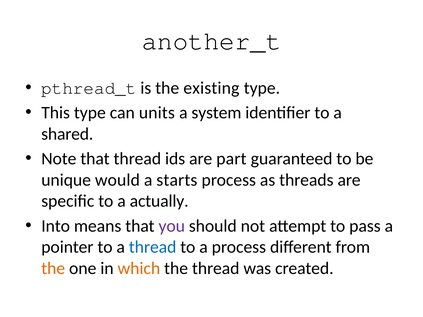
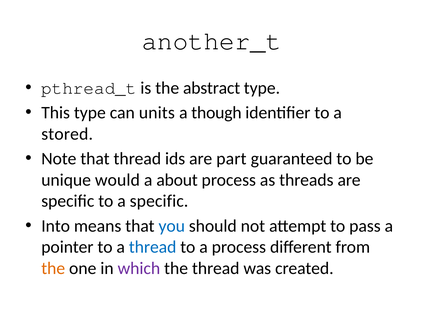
existing: existing -> abstract (212, 88)
system: system -> though (216, 113)
shared: shared -> stored (67, 134)
starts: starts -> about (177, 180)
a actually: actually -> specific (159, 201)
you colour: purple -> blue (172, 226)
which colour: orange -> purple (139, 268)
